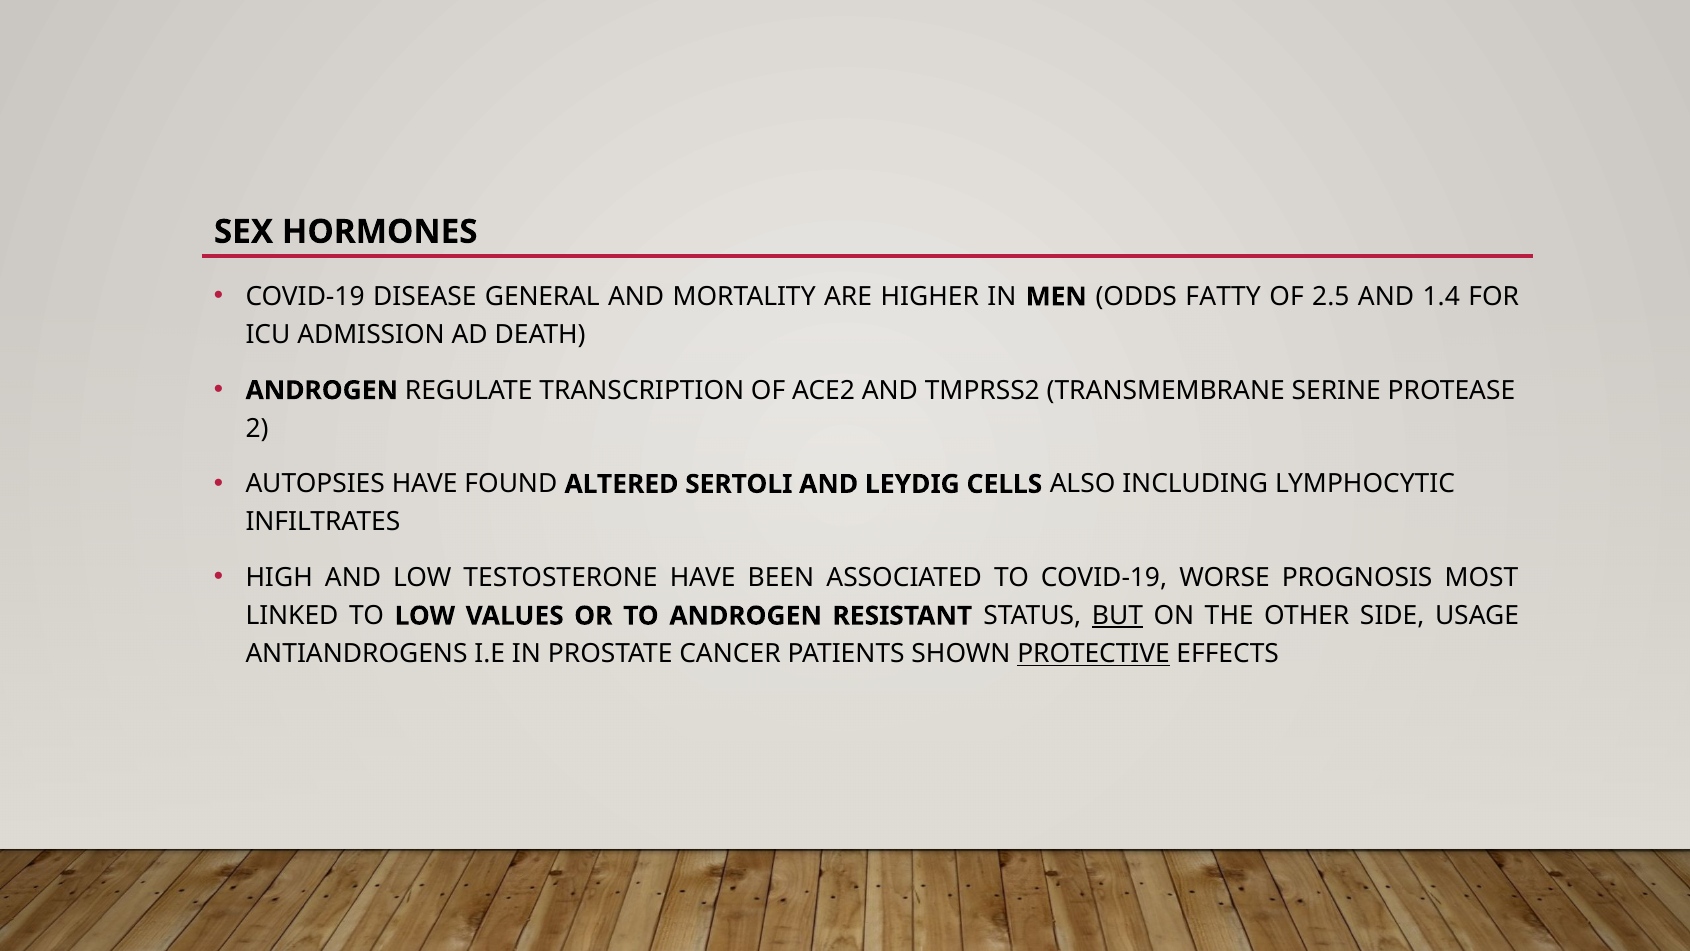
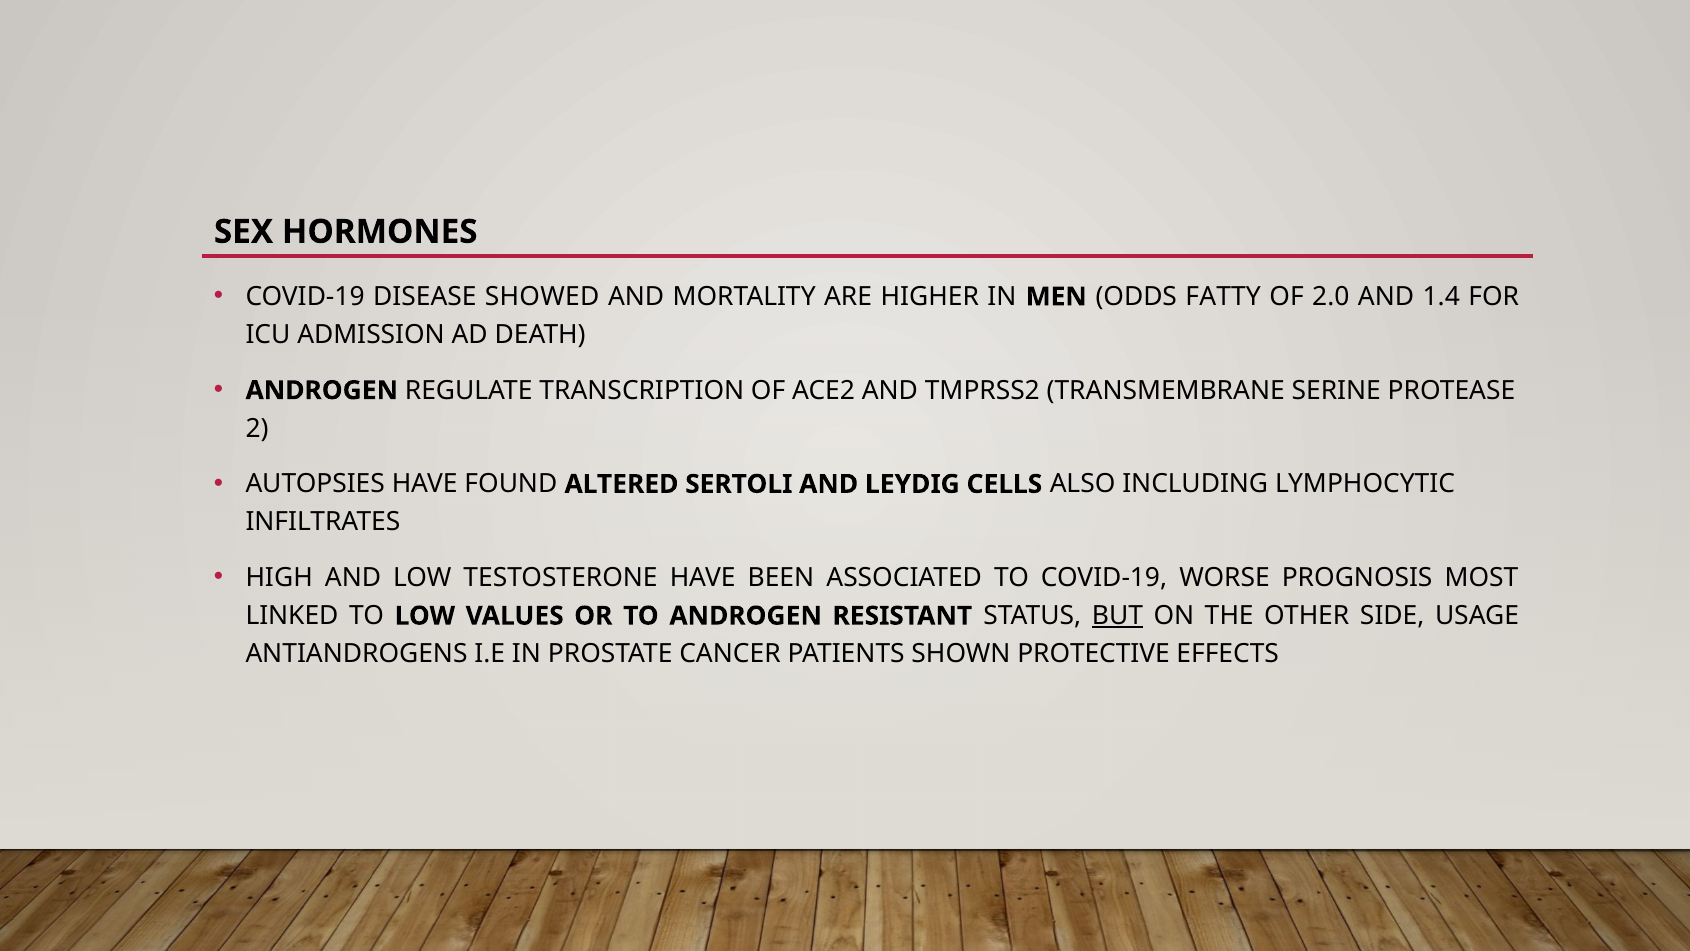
GENERAL: GENERAL -> SHOWED (542, 297)
2.5: 2.5 -> 2.0 (1331, 297)
PROTECTIVE underline: present -> none (1094, 654)
